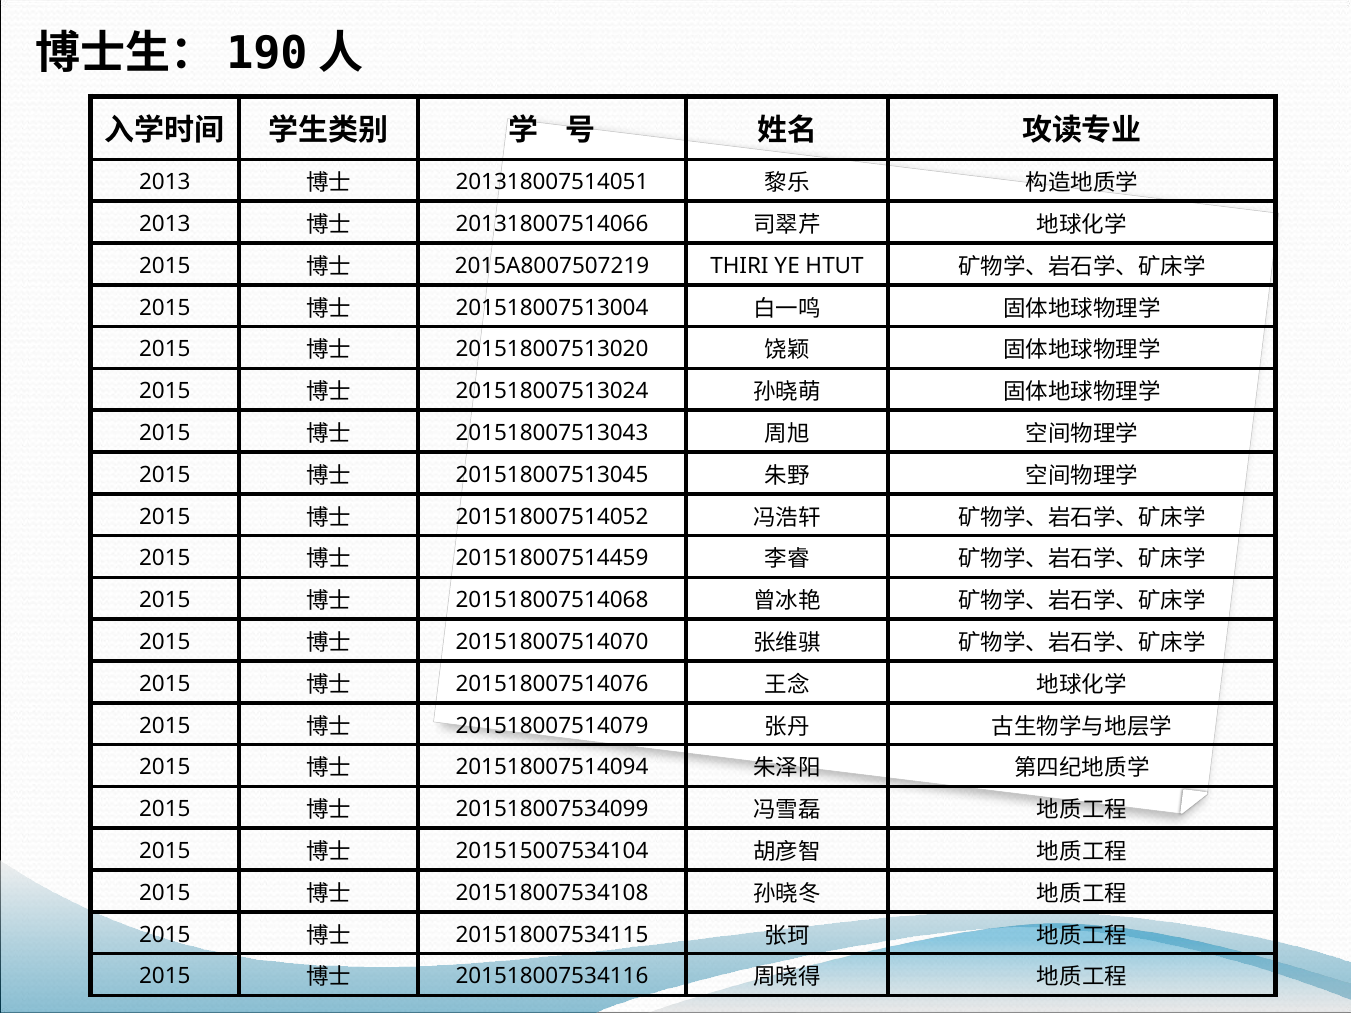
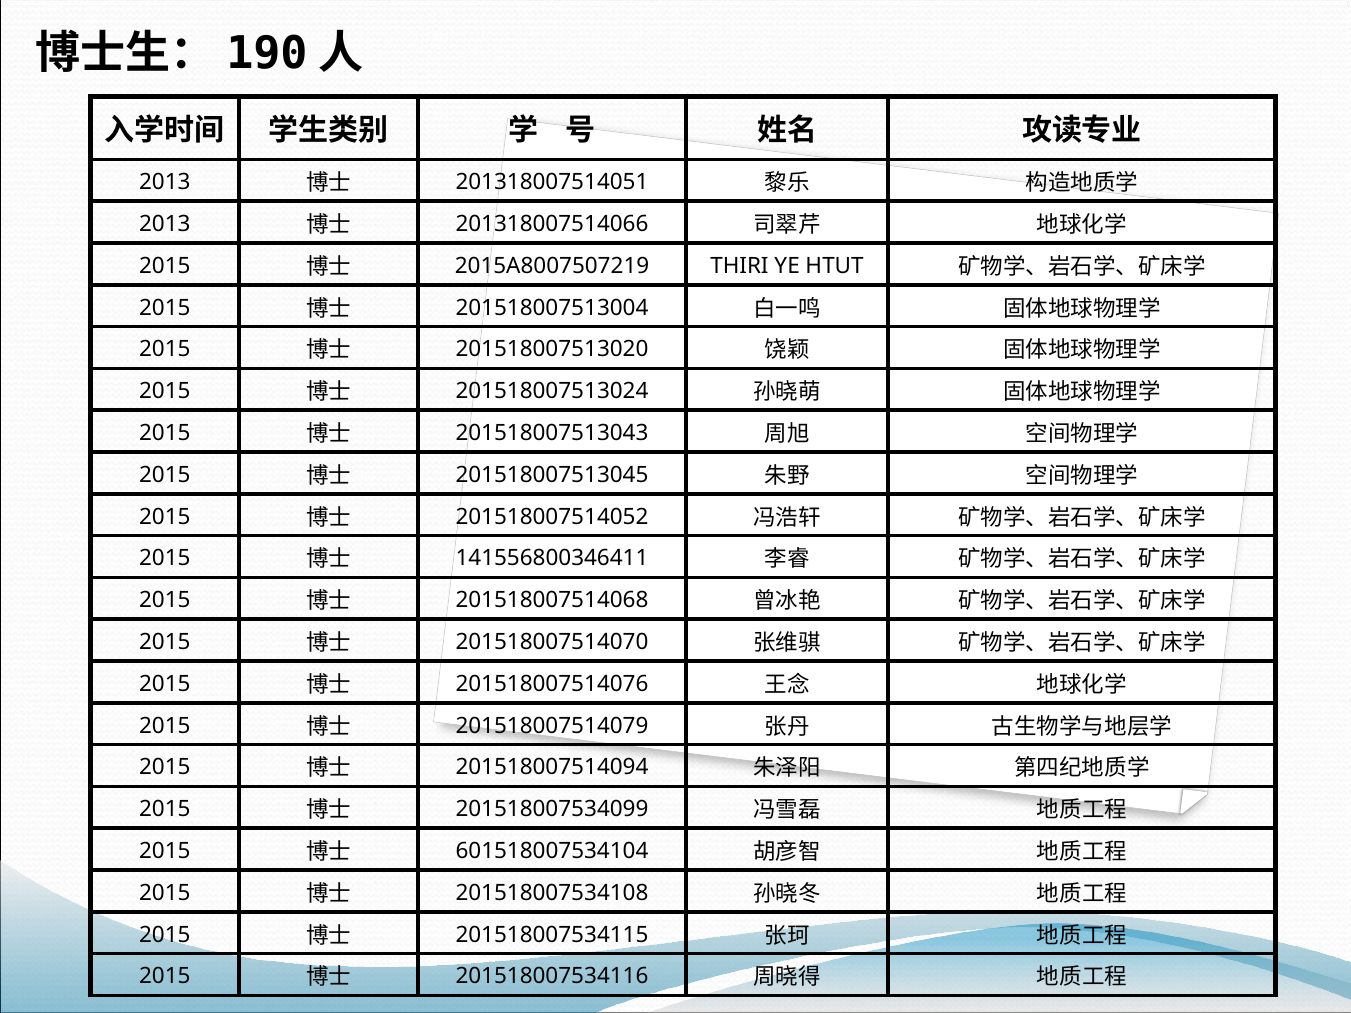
201518007514459: 201518007514459 -> 141556800346411 (552, 559)
201515007534104: 201515007534104 -> 601518007534104 (552, 851)
